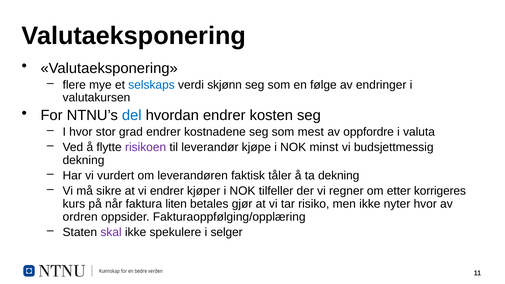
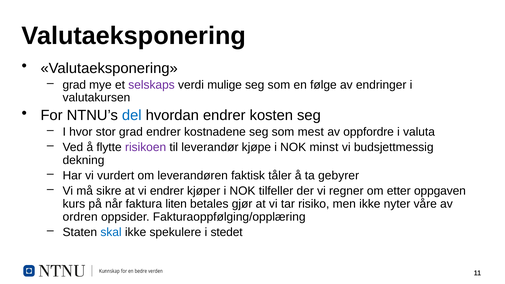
flere: flere -> grad (74, 85)
selskaps colour: blue -> purple (152, 85)
skjønn: skjønn -> mulige (225, 85)
ta dekning: dekning -> gebyrer (339, 176)
korrigeres: korrigeres -> oppgaven (440, 191)
nyter hvor: hvor -> våre (425, 204)
skal colour: purple -> blue (111, 232)
selger: selger -> stedet (227, 232)
